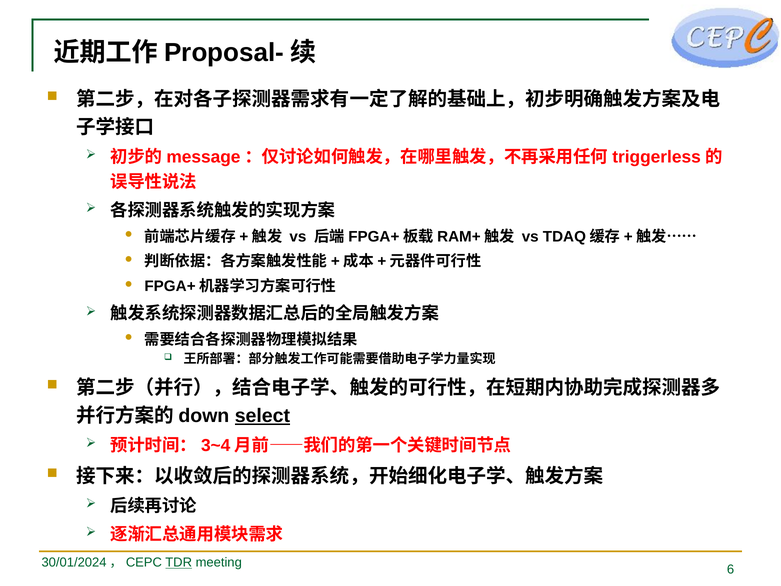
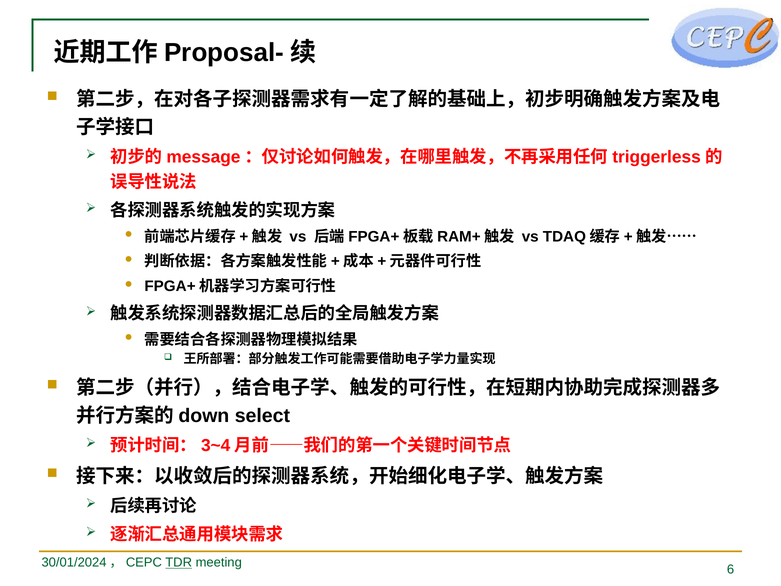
select underline: present -> none (262, 416)
